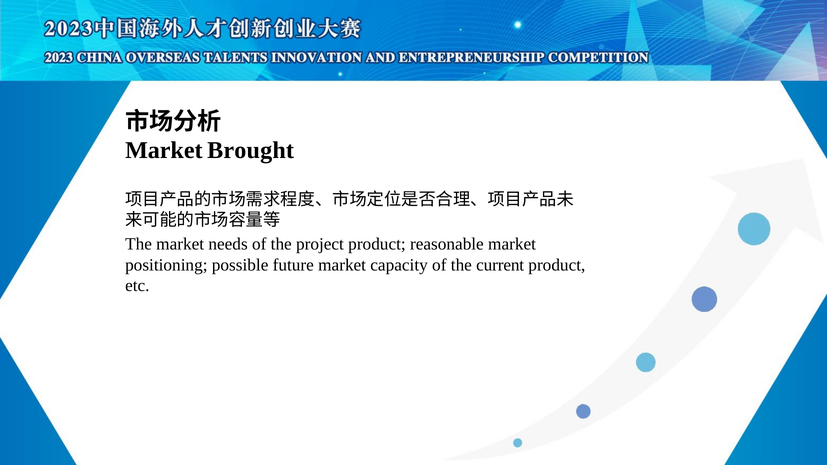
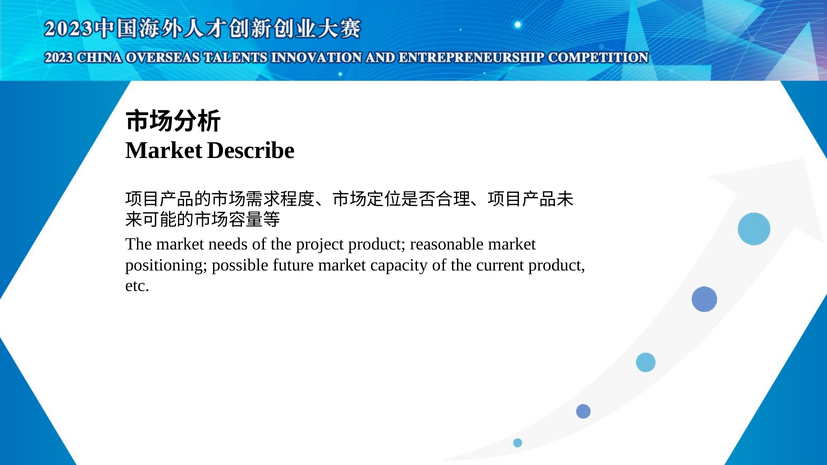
Brought: Brought -> Describe (251, 151)
